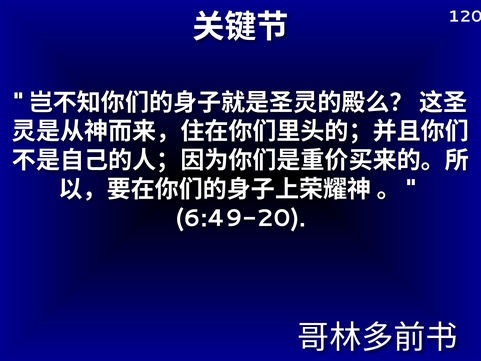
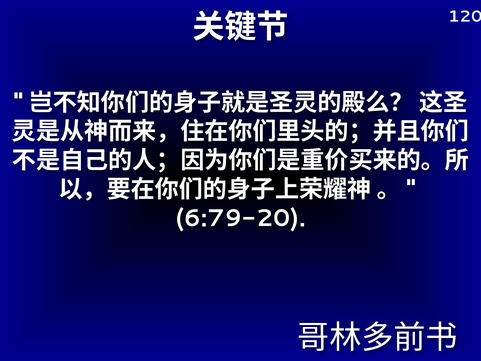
6:49-20: 6:49-20 -> 6:79-20 (240, 218)
